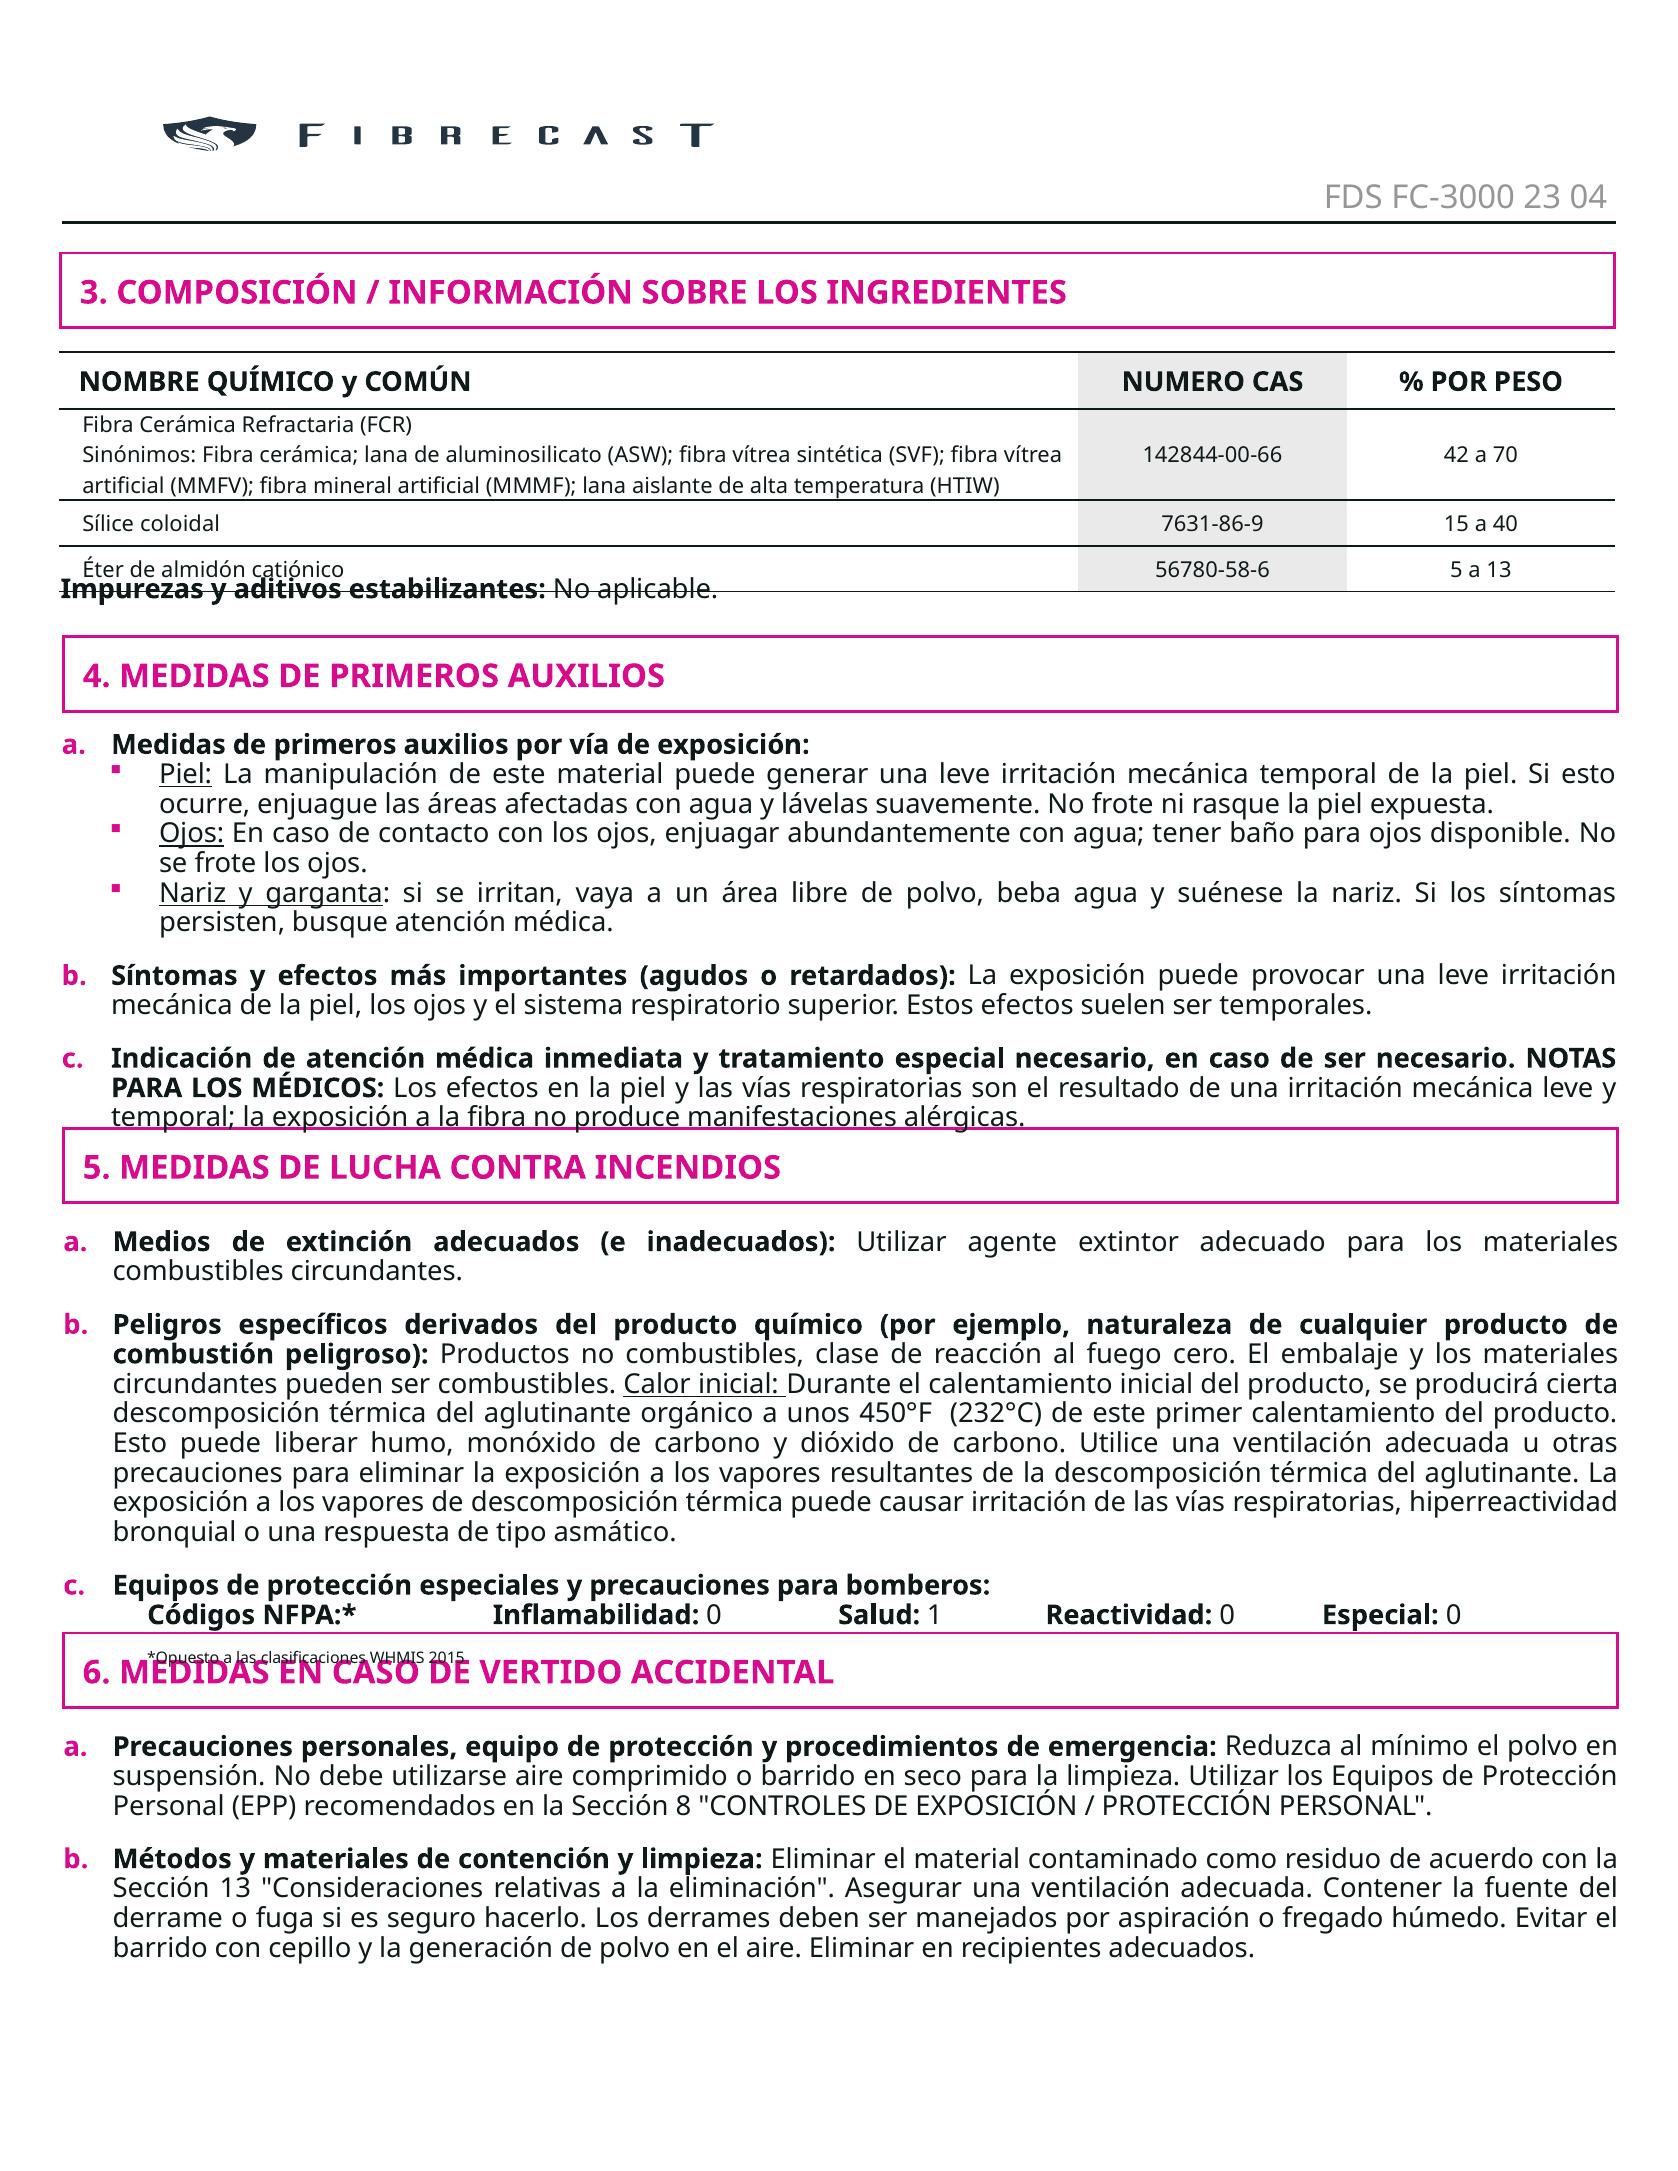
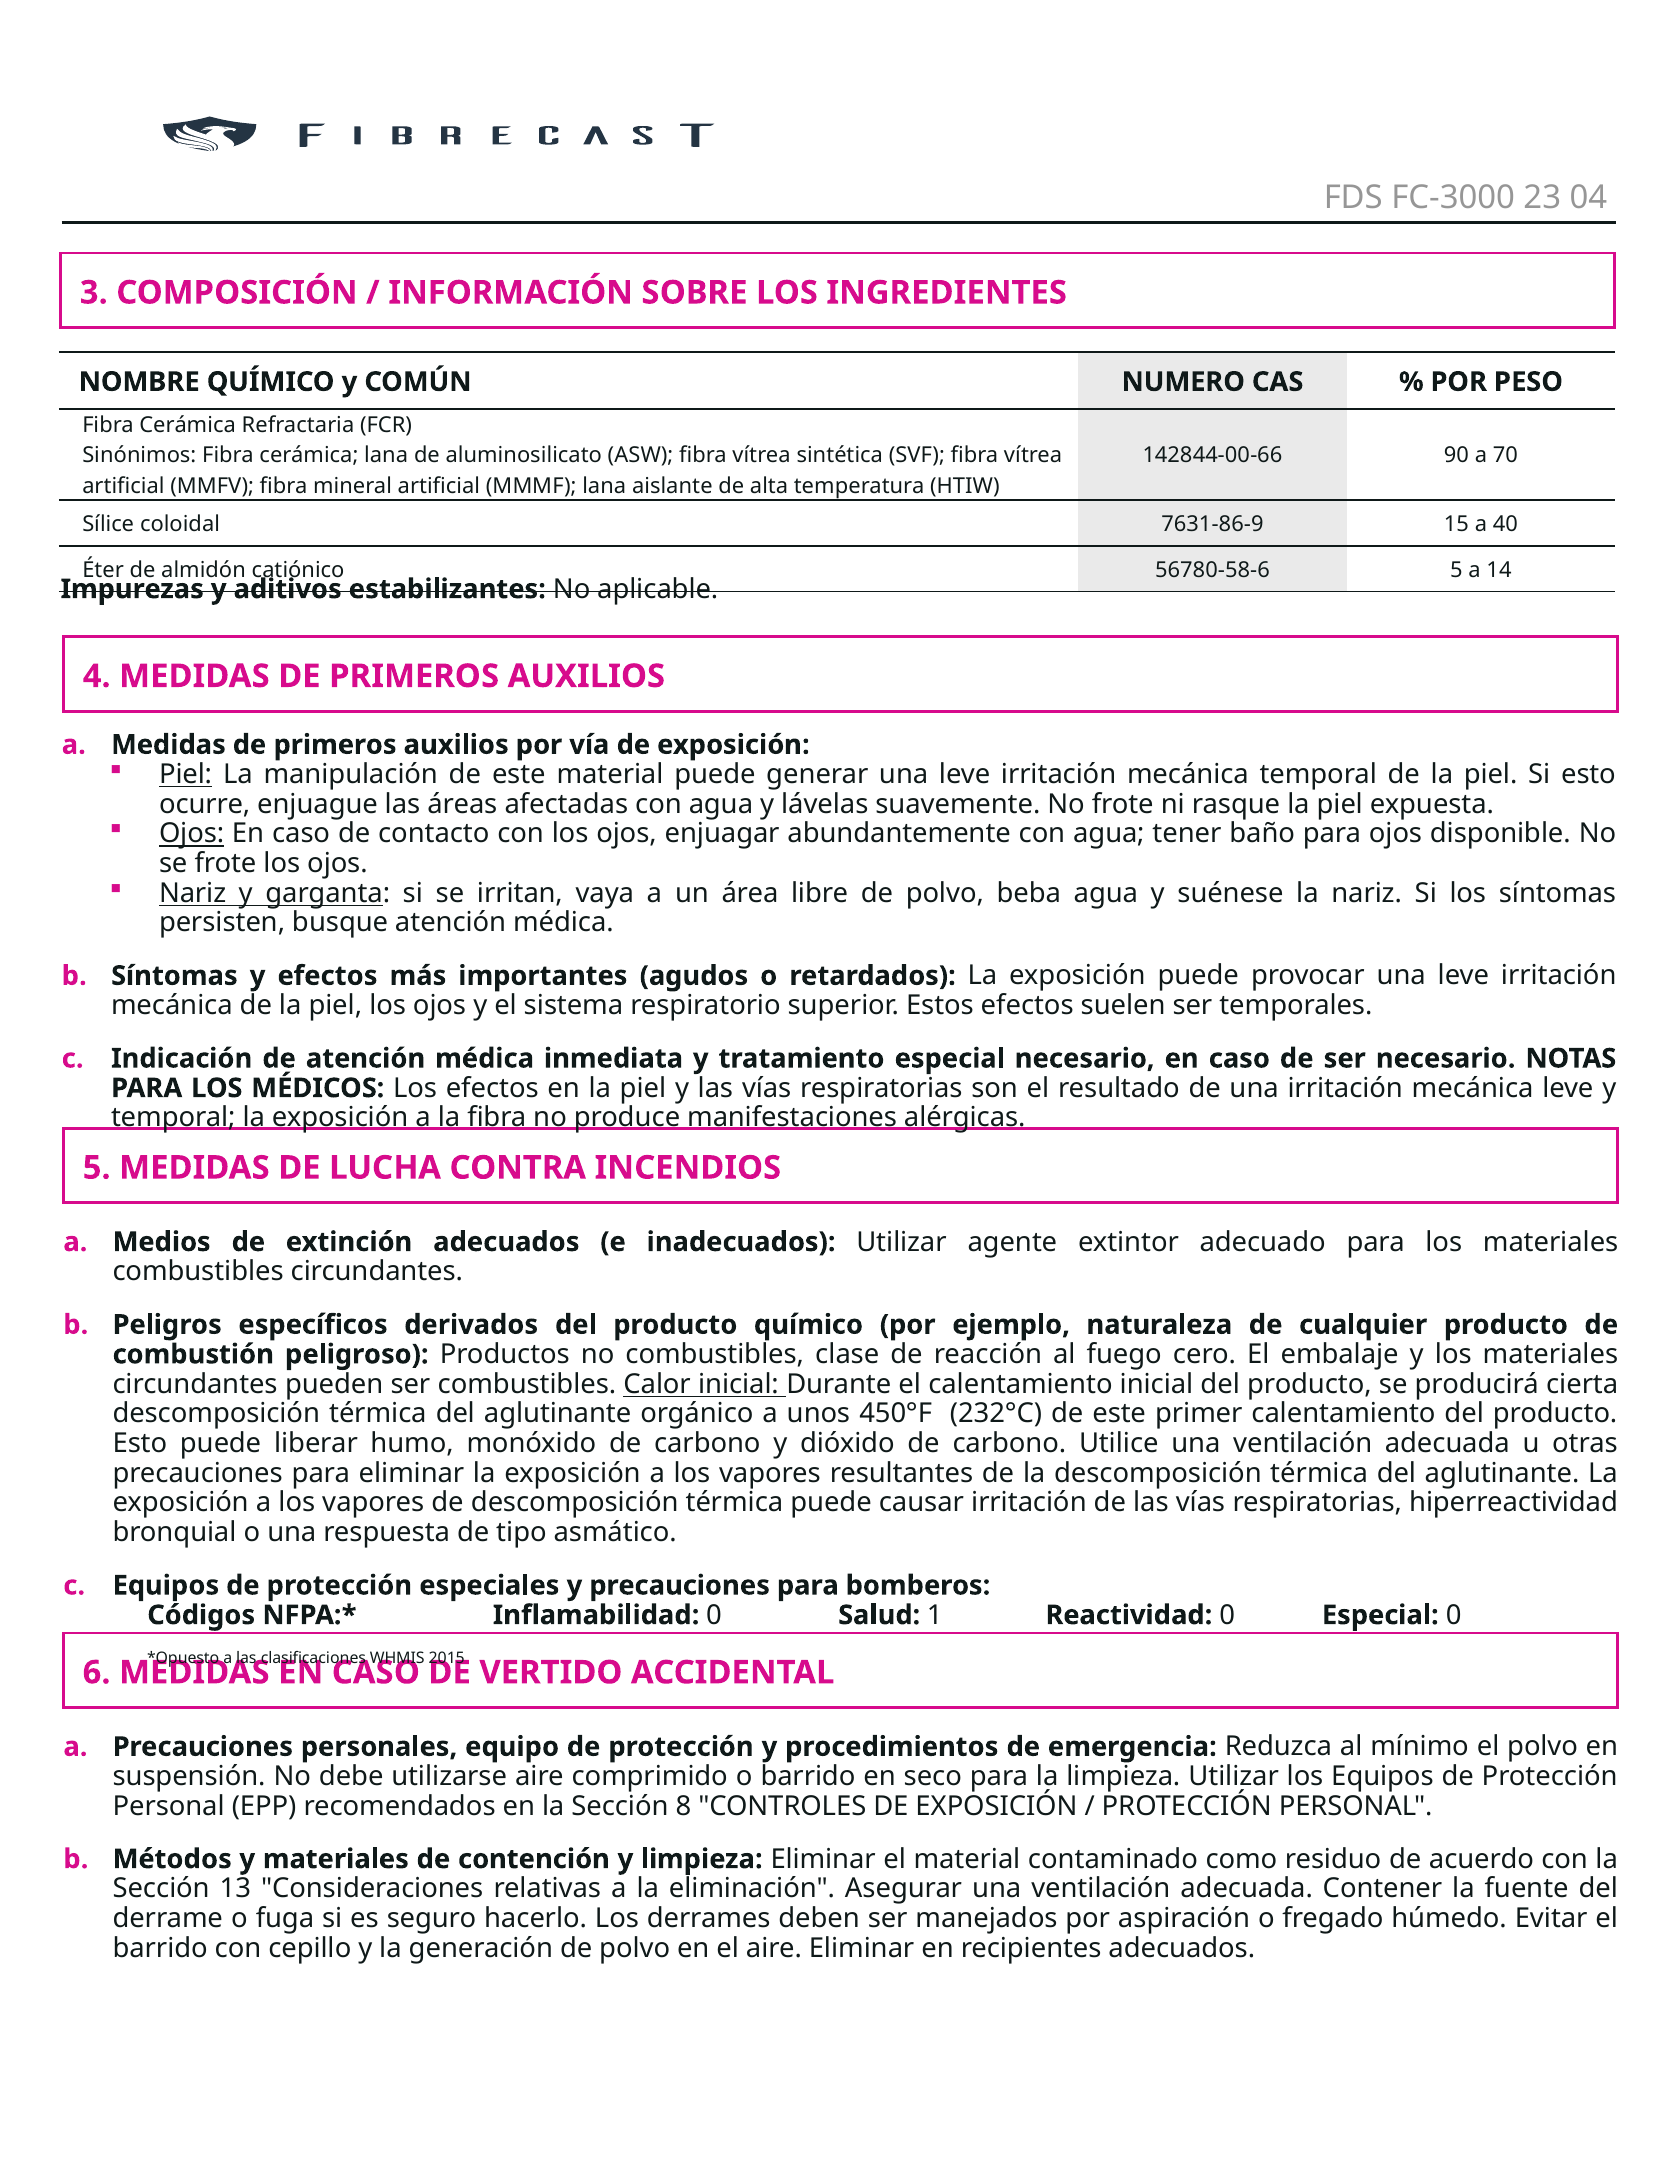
42: 42 -> 90 (1457, 456)
a 13: 13 -> 14 (1499, 570)
